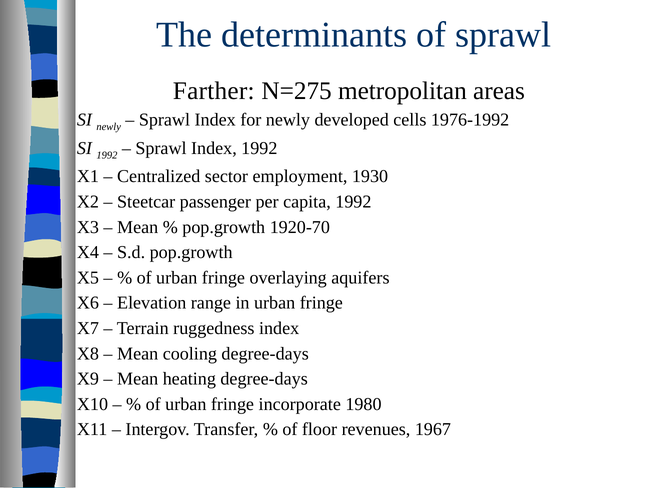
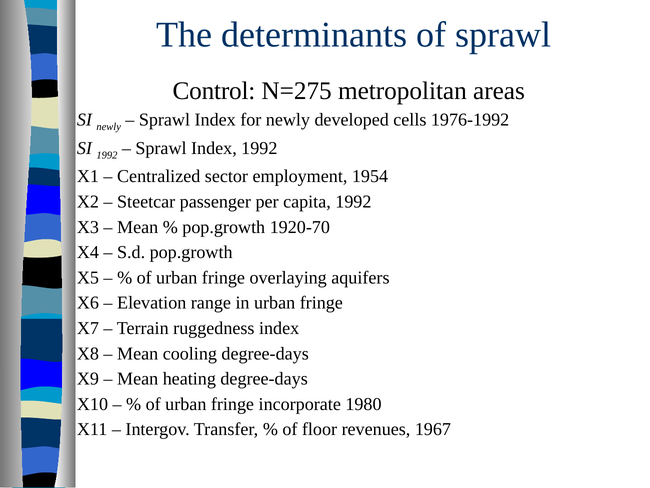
Farther: Farther -> Control (214, 91)
1930: 1930 -> 1954 (370, 176)
